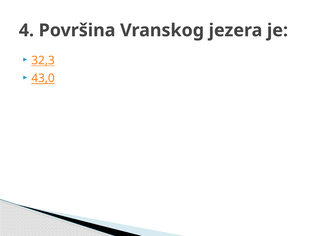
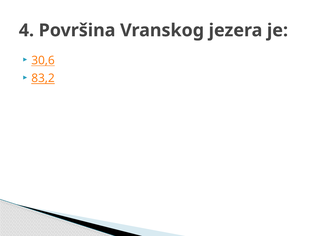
32,3: 32,3 -> 30,6 (43, 60)
43,0: 43,0 -> 83,2 (43, 78)
